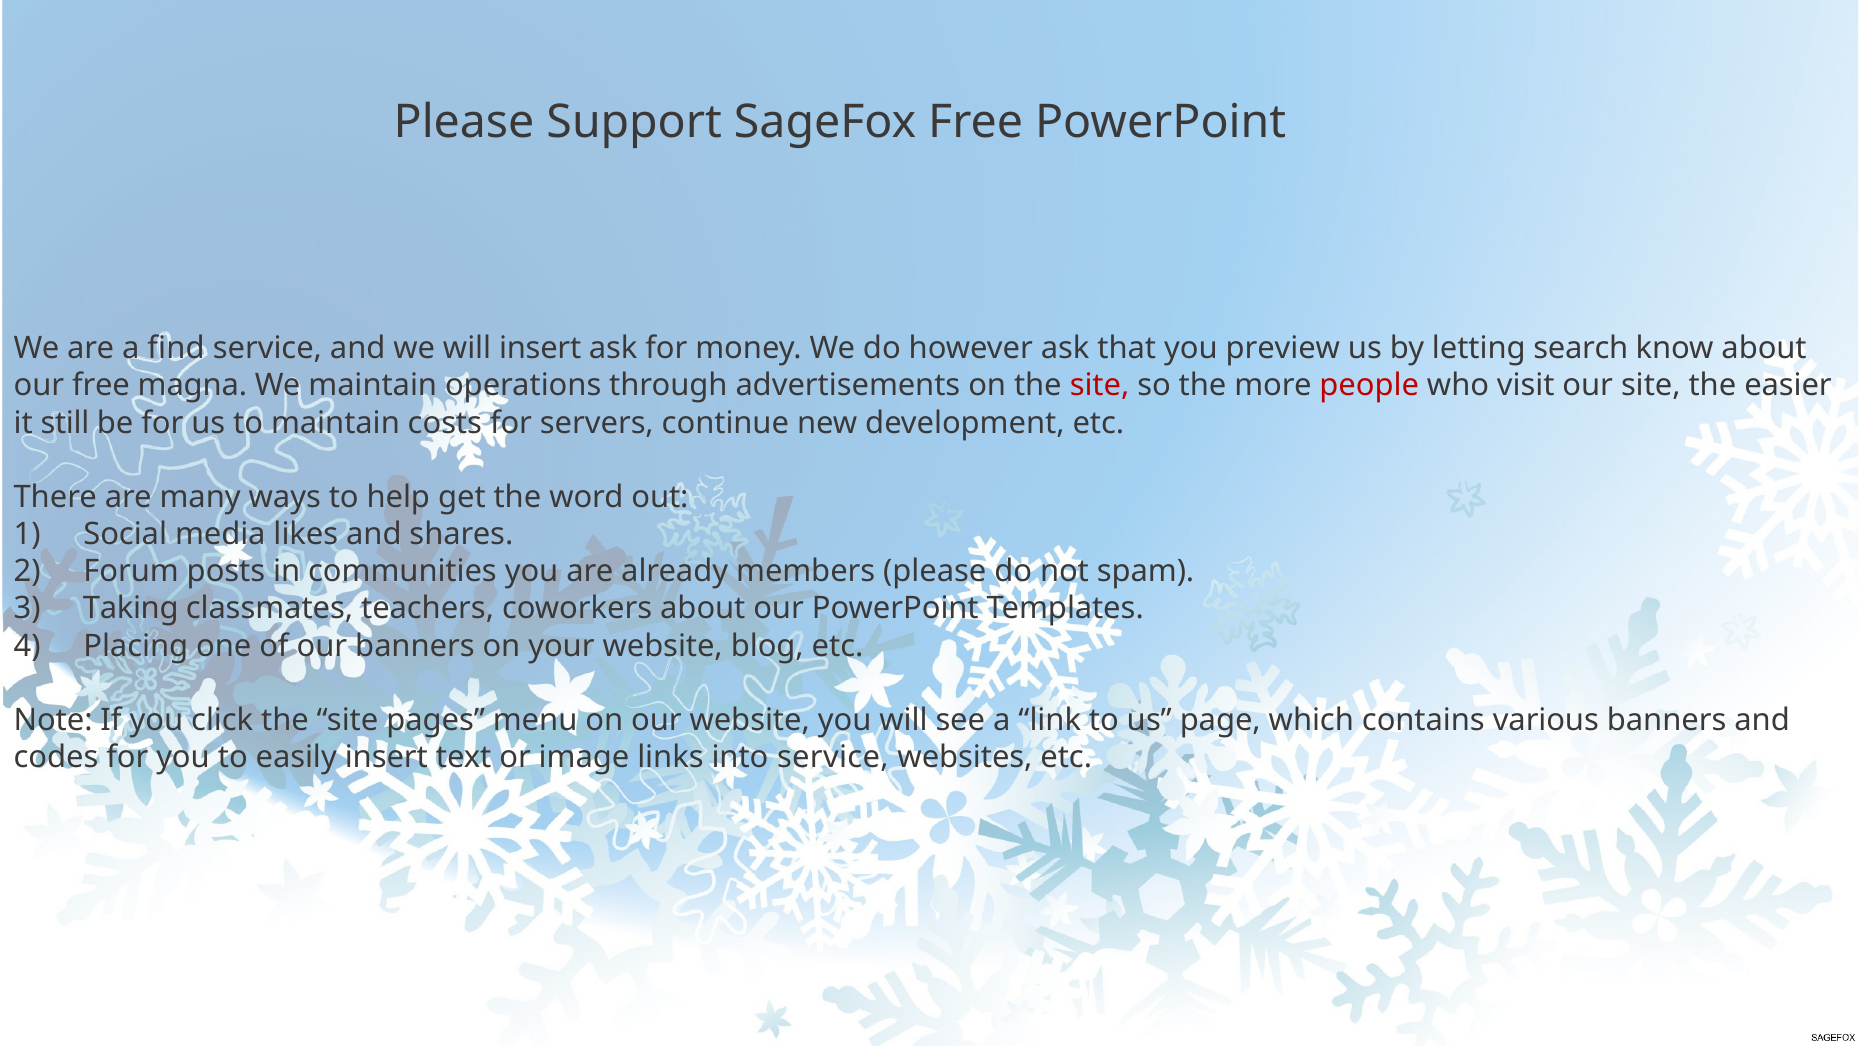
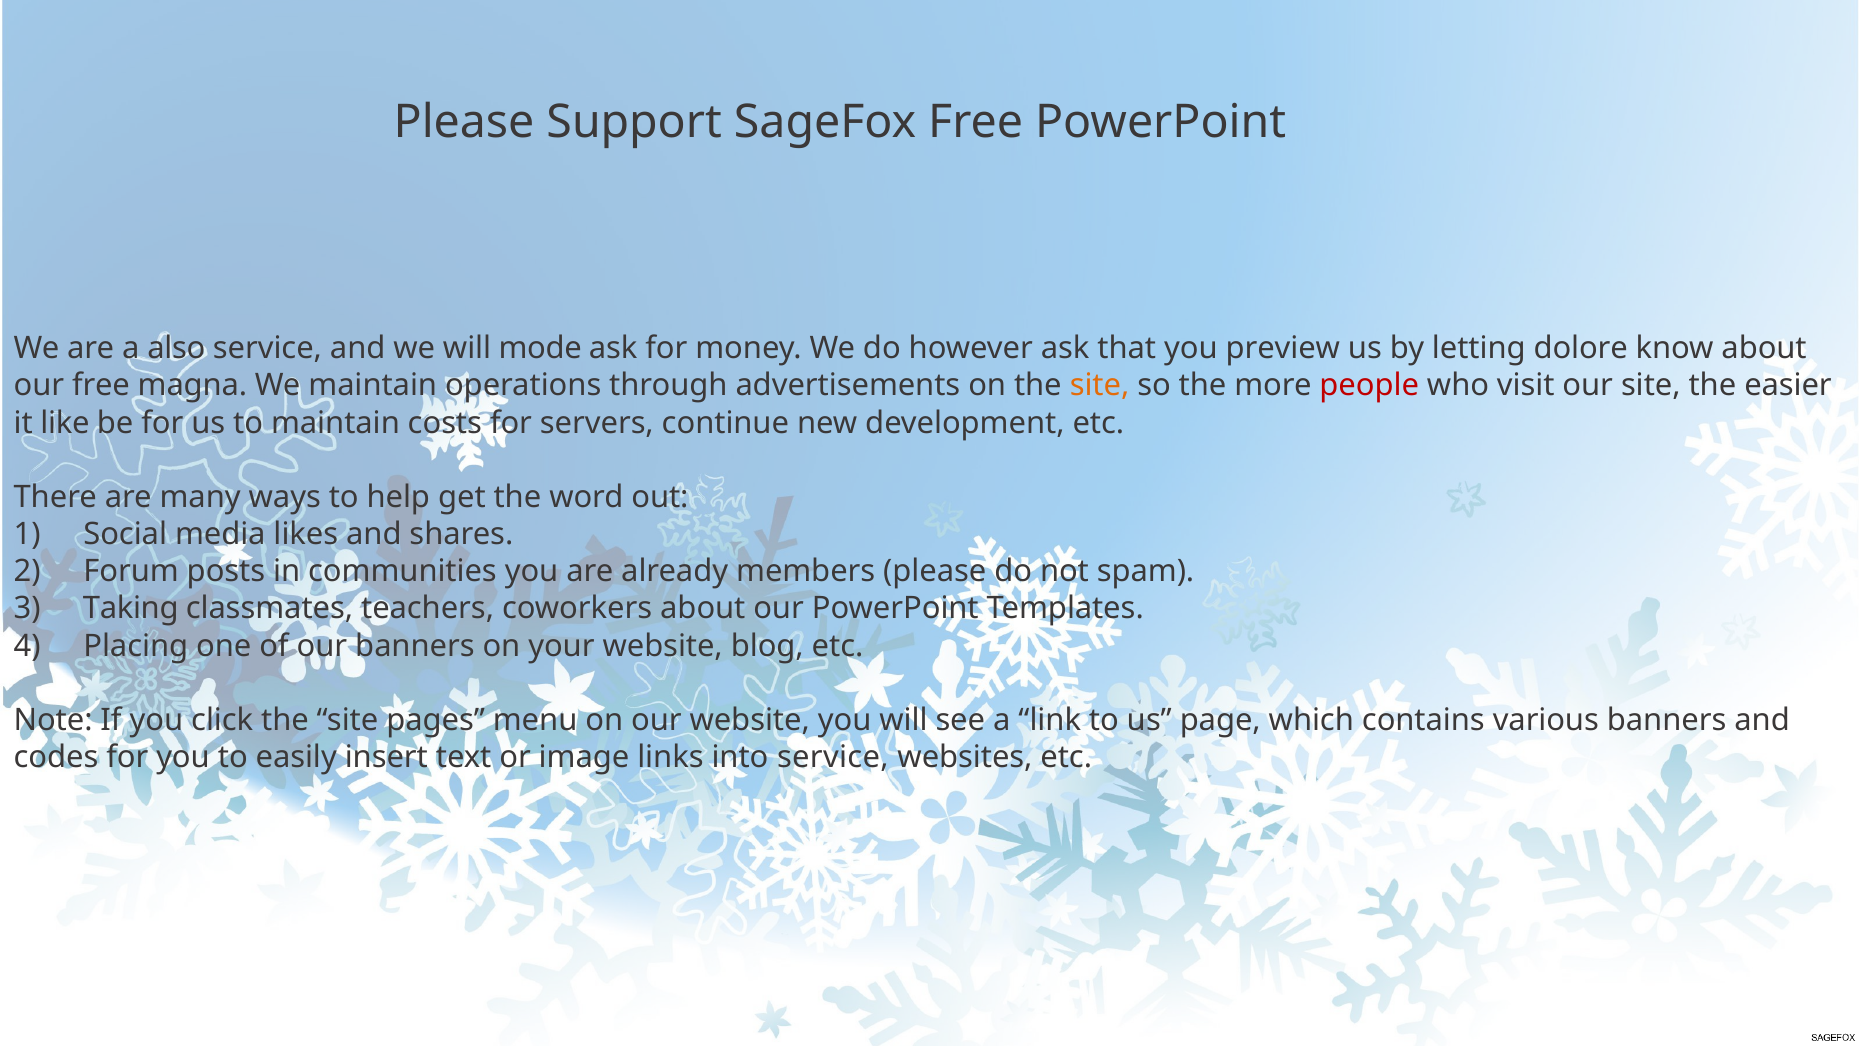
find: find -> also (176, 348)
will insert: insert -> mode (540, 348)
search: search -> dolore (1581, 348)
site colour: red -> orange (1100, 386)
still: still -> like (65, 423)
